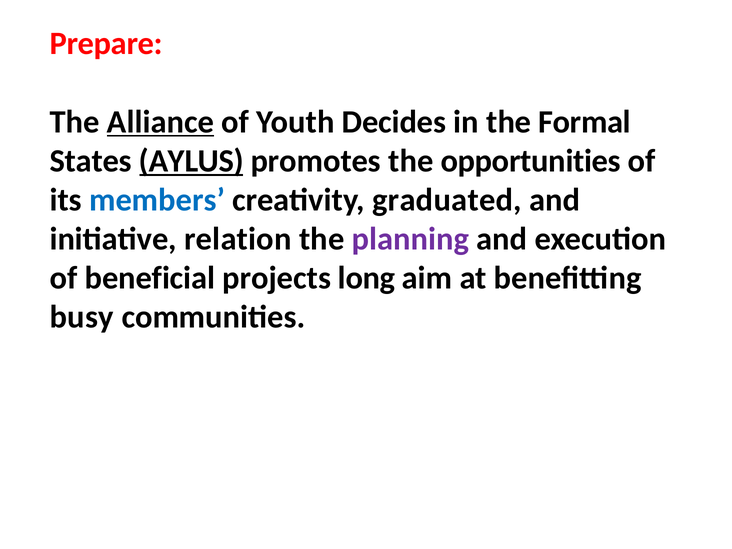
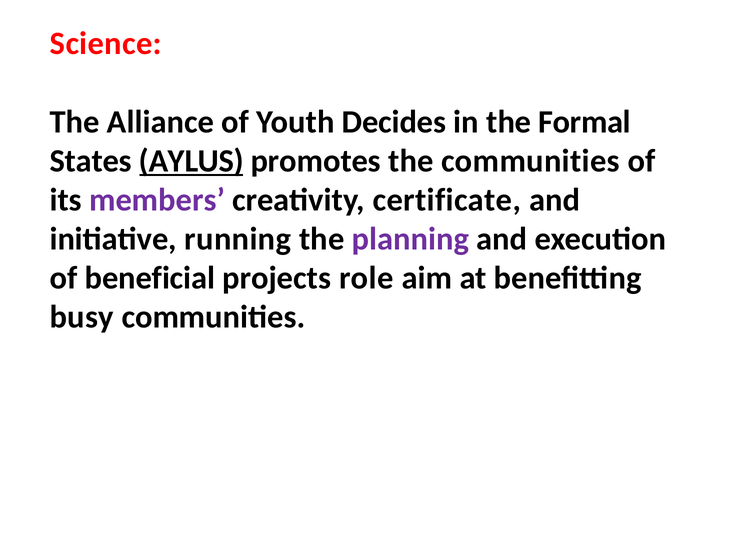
Prepare: Prepare -> Science (106, 44)
Alliance underline: present -> none (160, 122)
the opportunities: opportunities -> communities (530, 161)
members colour: blue -> purple (157, 200)
graduated: graduated -> certificate (447, 200)
relation: relation -> running (238, 239)
long: long -> role (366, 278)
